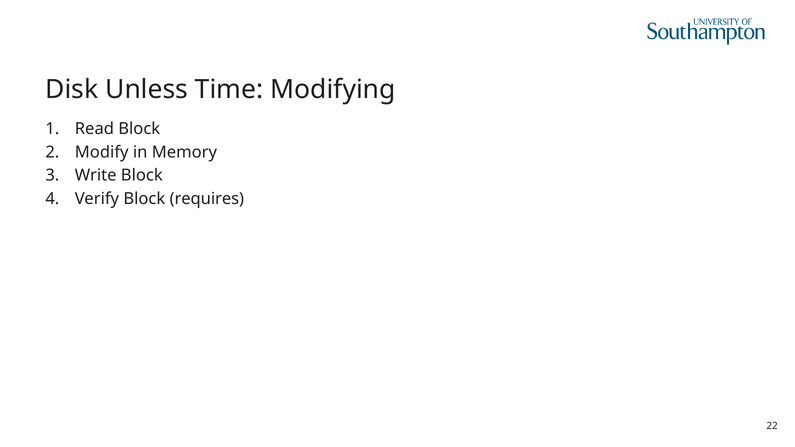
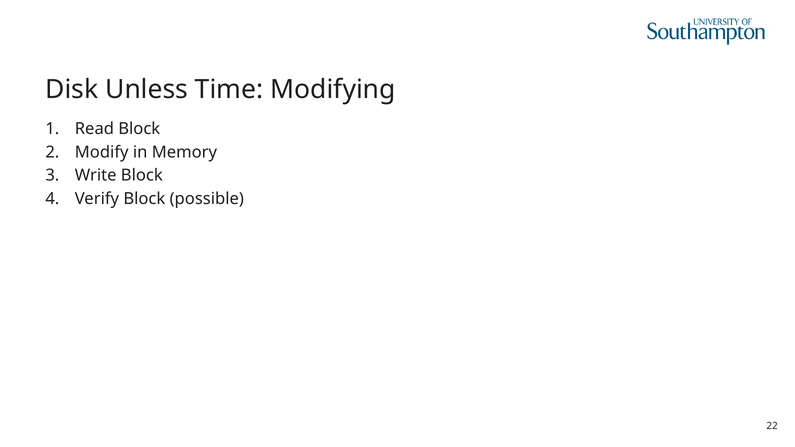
requires: requires -> possible (207, 199)
